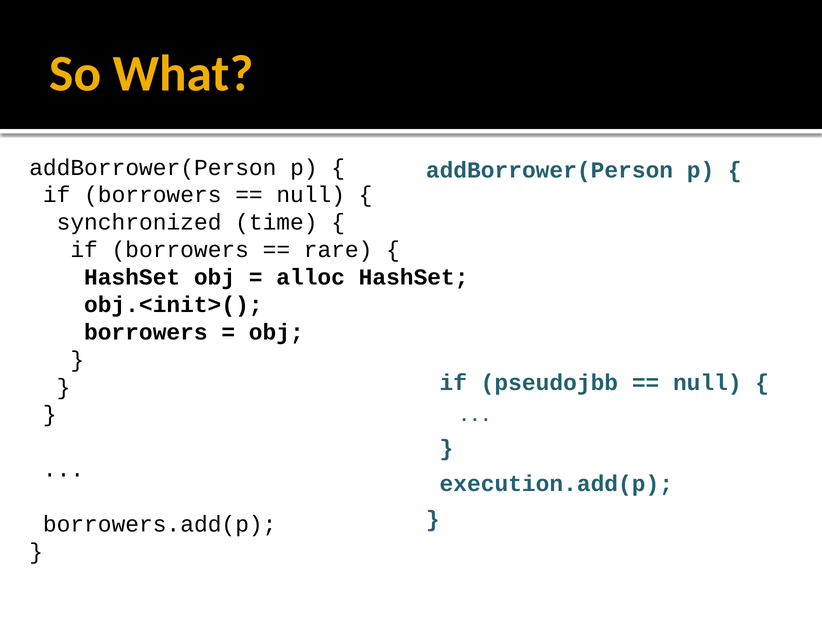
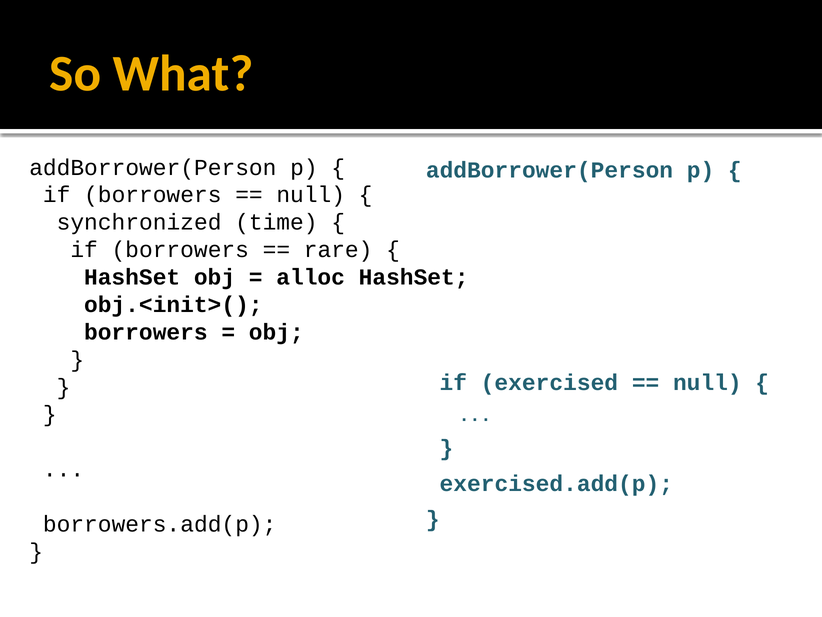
pseudojbb: pseudojbb -> exercised (549, 382)
execution.add(p: execution.add(p -> exercised.add(p (556, 483)
